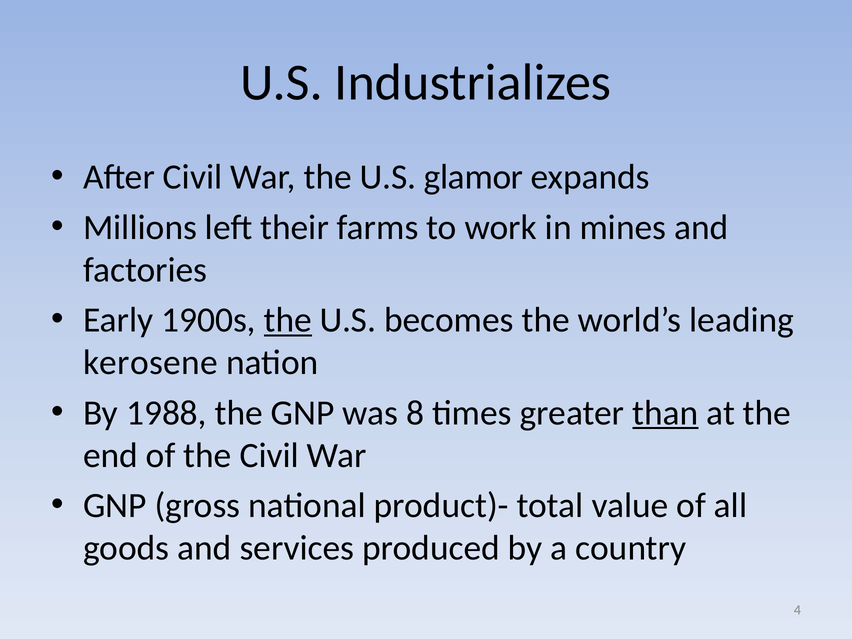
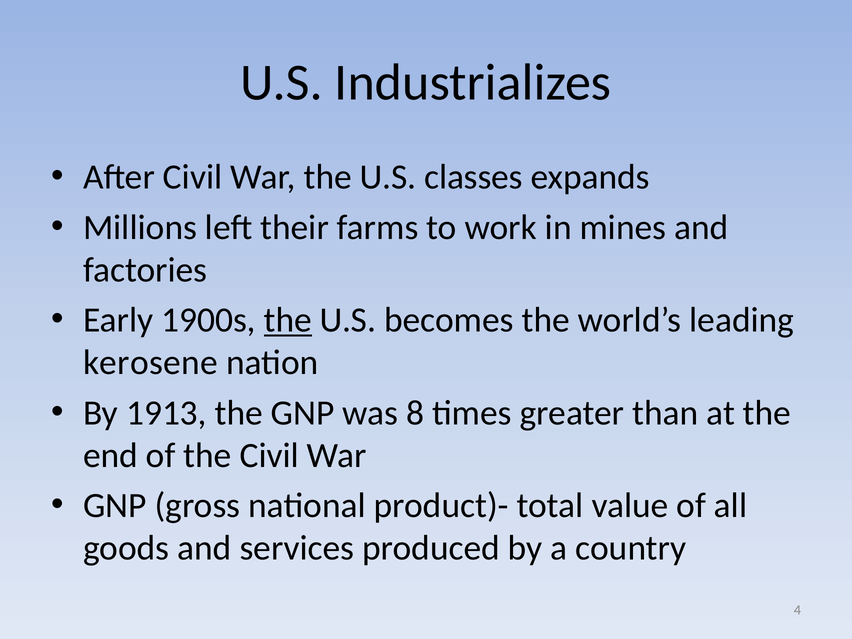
glamor: glamor -> classes (473, 177)
1988: 1988 -> 1913 (166, 413)
than underline: present -> none (665, 413)
